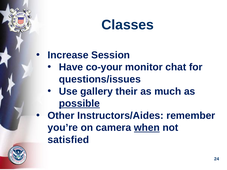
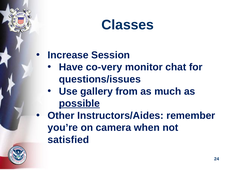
co-your: co-your -> co-very (104, 67)
their: their -> from (127, 91)
when underline: present -> none (147, 128)
